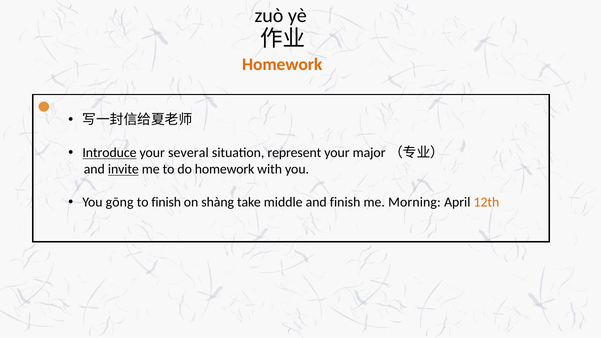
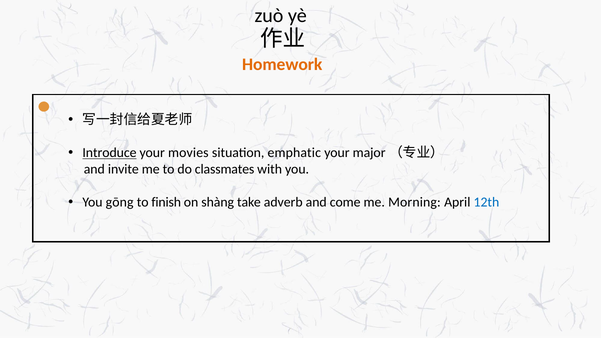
several: several -> movies (188, 153)
represent: represent -> emphatic (294, 153)
invite underline: present -> none (123, 169)
do homework: homework -> classmates (225, 169)
middle: middle -> adverb (283, 202)
and finish: finish -> come (345, 202)
12th colour: orange -> blue (486, 202)
